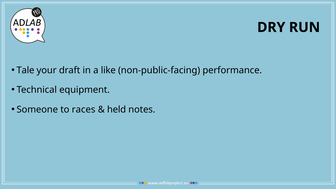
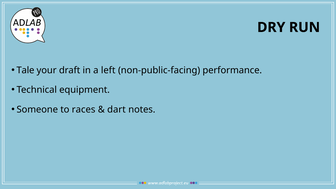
like: like -> left (108, 70)
held: held -> dart (116, 110)
